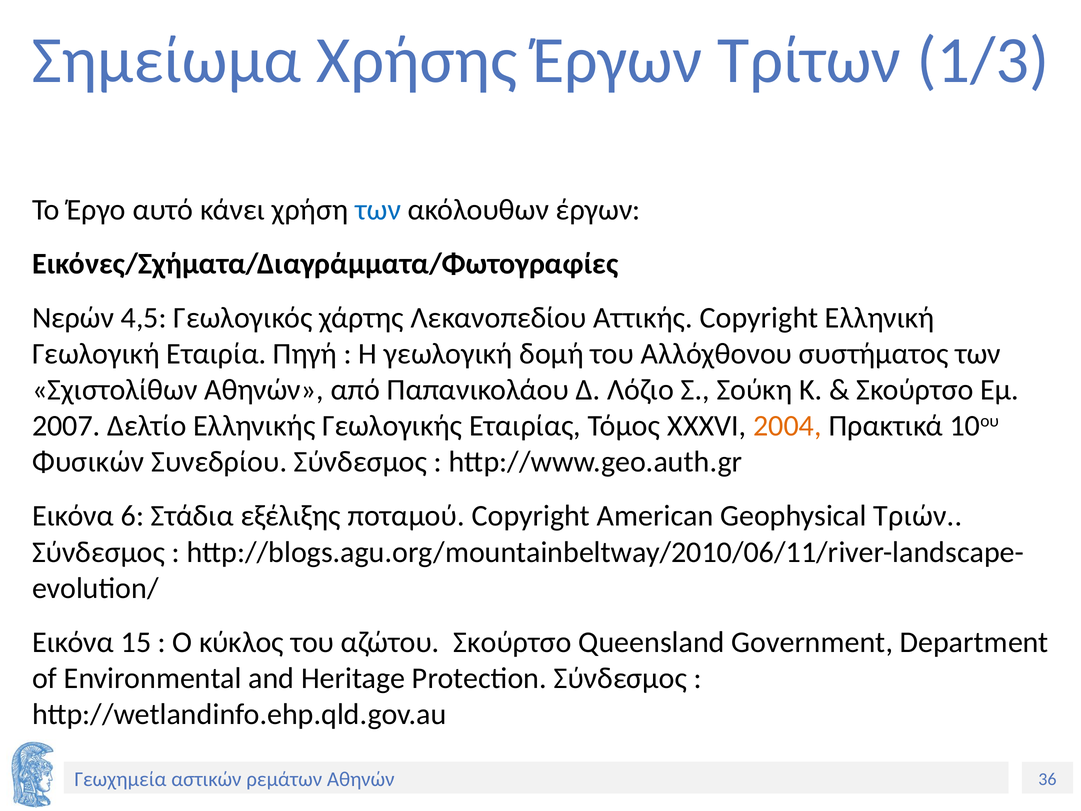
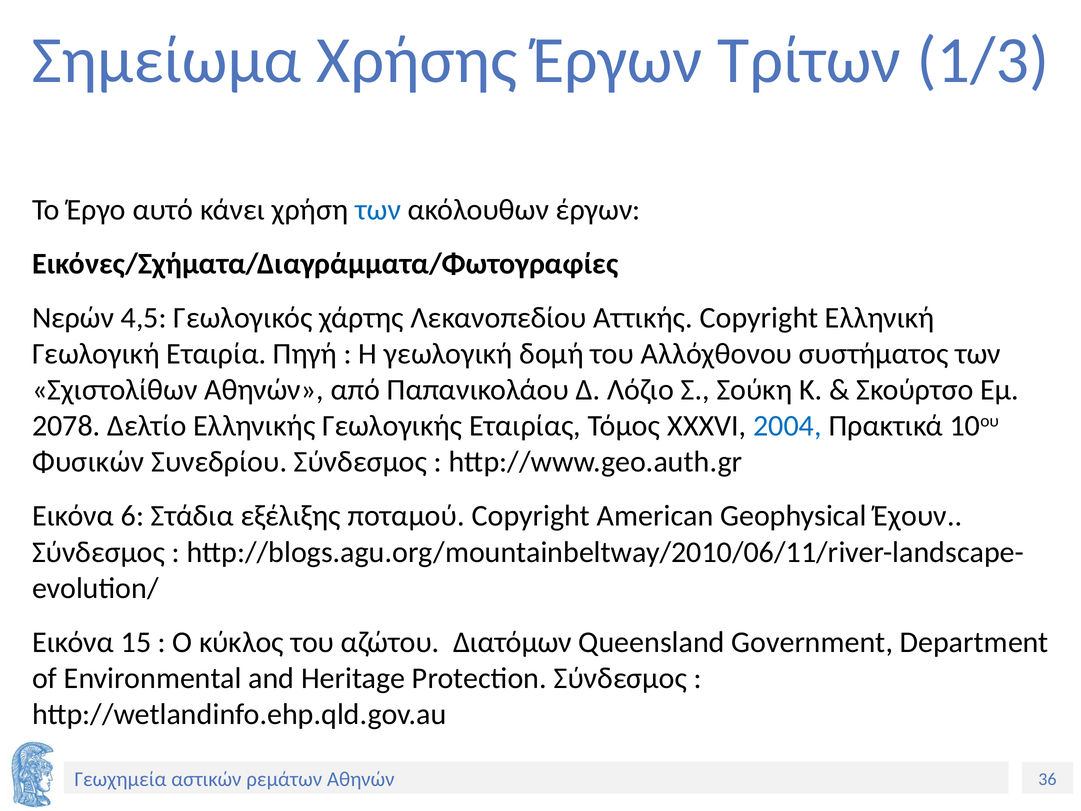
2007: 2007 -> 2078 (66, 426)
2004 colour: orange -> blue (787, 426)
Τριών: Τριών -> Έχουν (918, 516)
αζώτου Σκούρτσο: Σκούρτσο -> Διατόμων (513, 642)
